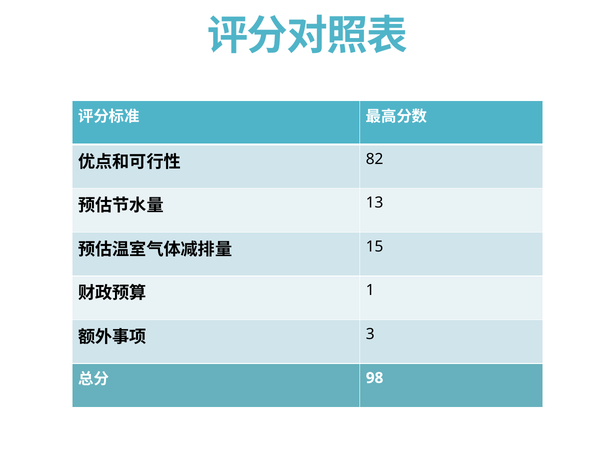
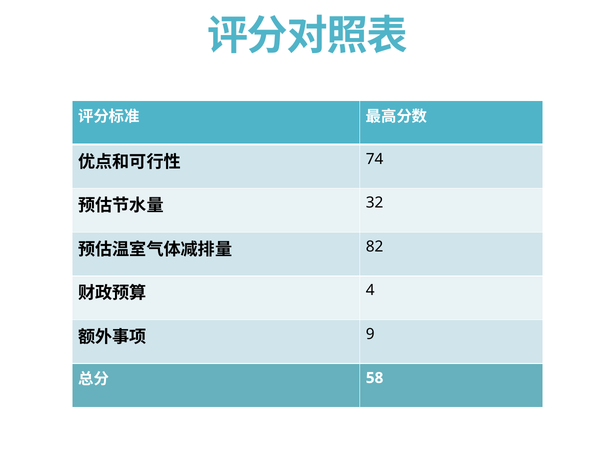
82: 82 -> 74 (375, 159)
13: 13 -> 32 (375, 203)
15: 15 -> 82 (375, 247)
1: 1 -> 4 (370, 291)
3: 3 -> 9 (370, 334)
98: 98 -> 58 (375, 378)
